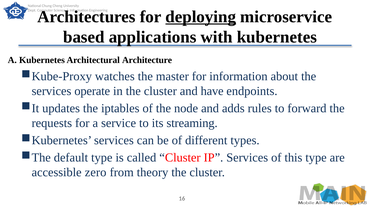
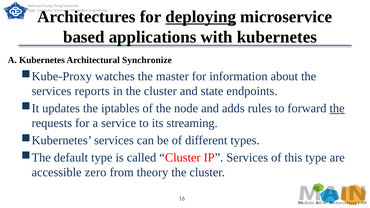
Architecture: Architecture -> Synchronize (147, 60)
operate: operate -> reports (92, 91)
have: have -> state (212, 91)
the underline: none -> present (337, 108)
